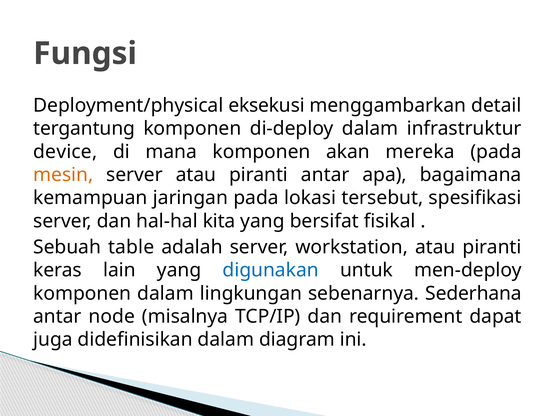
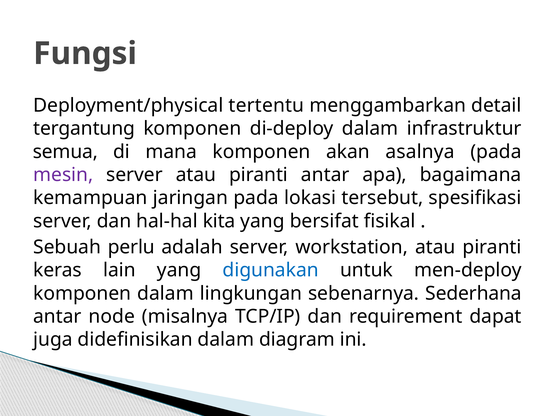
eksekusi: eksekusi -> tertentu (266, 106)
device: device -> semua (65, 152)
mereka: mereka -> asalnya (420, 152)
mesin colour: orange -> purple (63, 175)
table: table -> perlu (131, 247)
